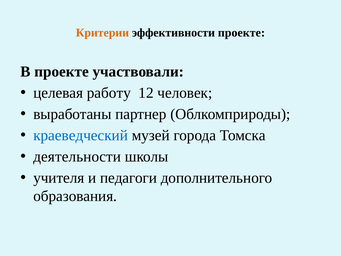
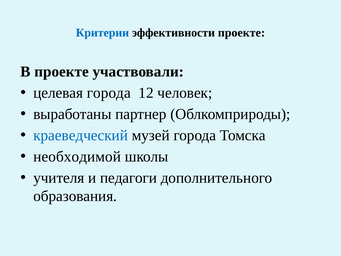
Критерии colour: orange -> blue (102, 33)
целевая работу: работу -> города (109, 93)
деятельности: деятельности -> необходимой (77, 157)
